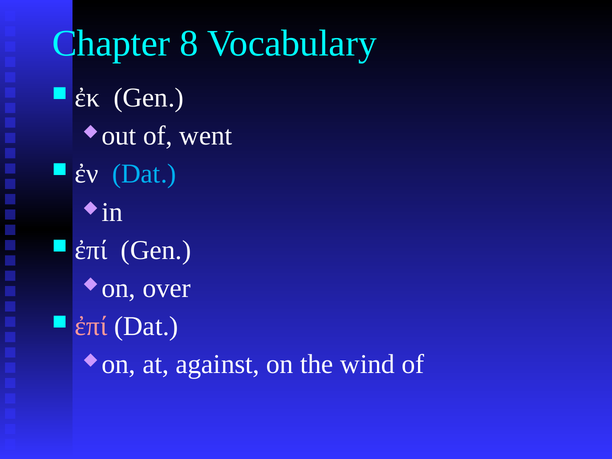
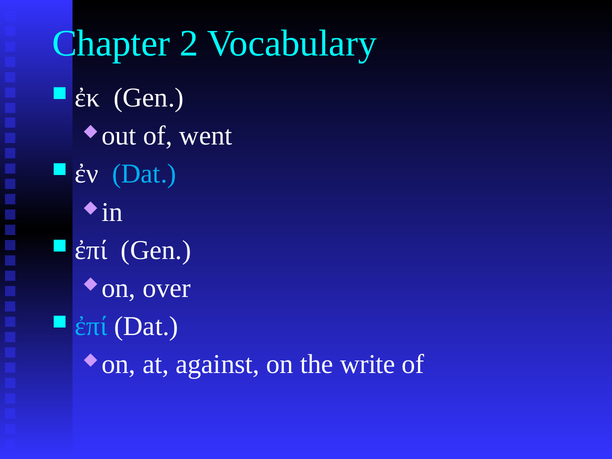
8: 8 -> 2 (189, 43)
ἐπί colour: pink -> light blue (91, 326)
wind: wind -> write (368, 364)
